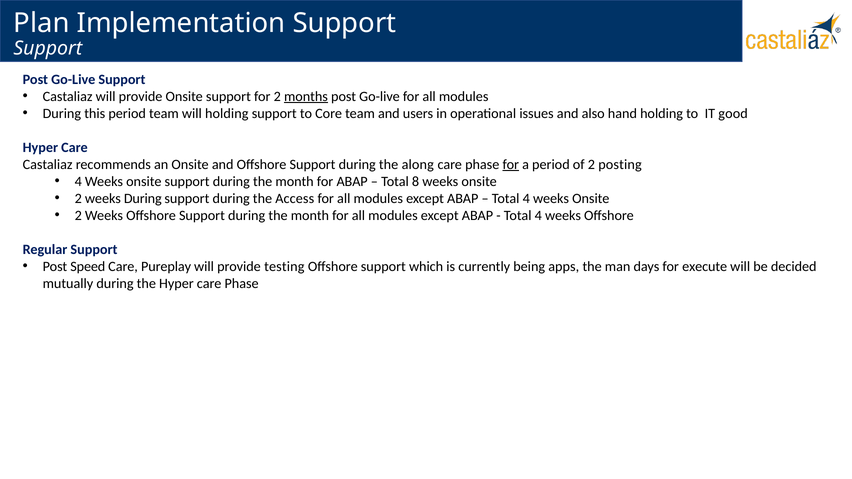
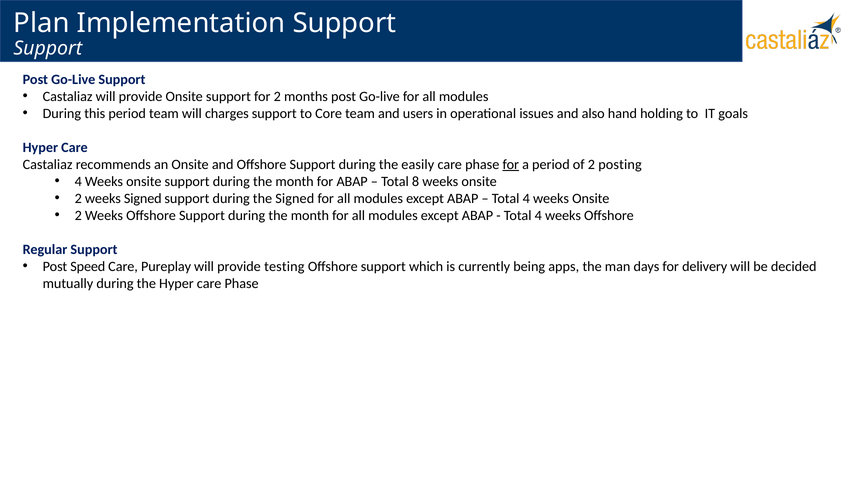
months underline: present -> none (306, 96)
will holding: holding -> charges (227, 113)
good: good -> goals (733, 113)
along: along -> easily (418, 165)
weeks During: During -> Signed (143, 199)
the Access: Access -> Signed (295, 199)
execute: execute -> delivery (705, 267)
